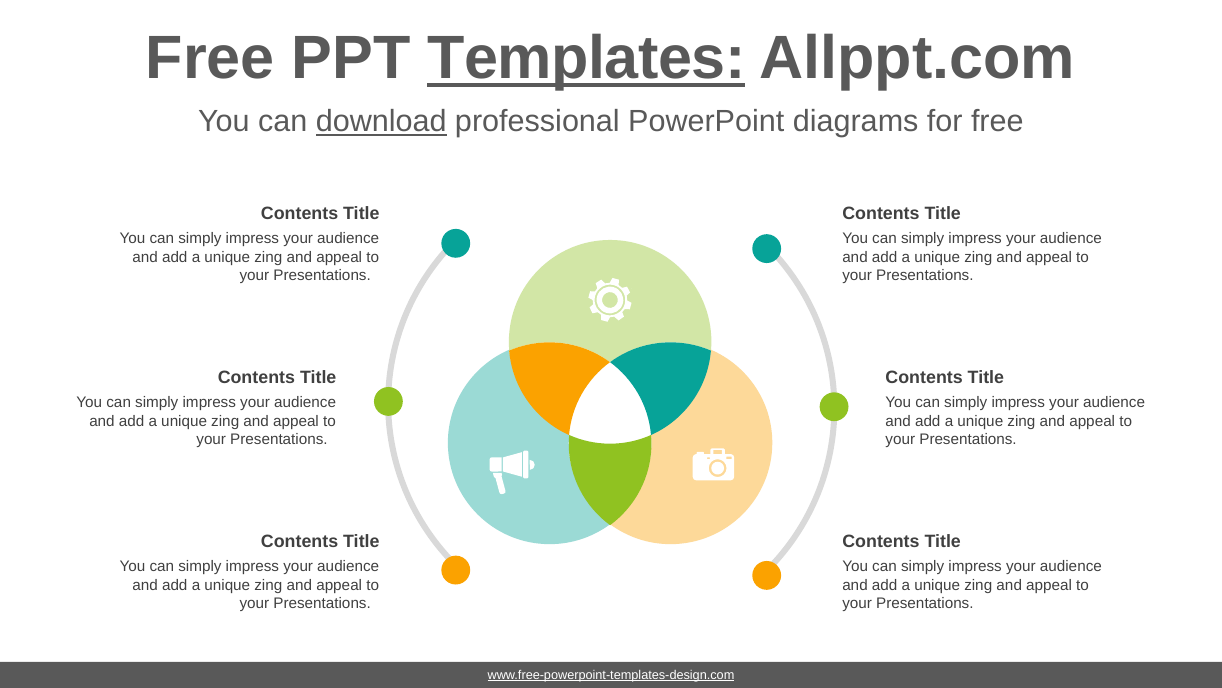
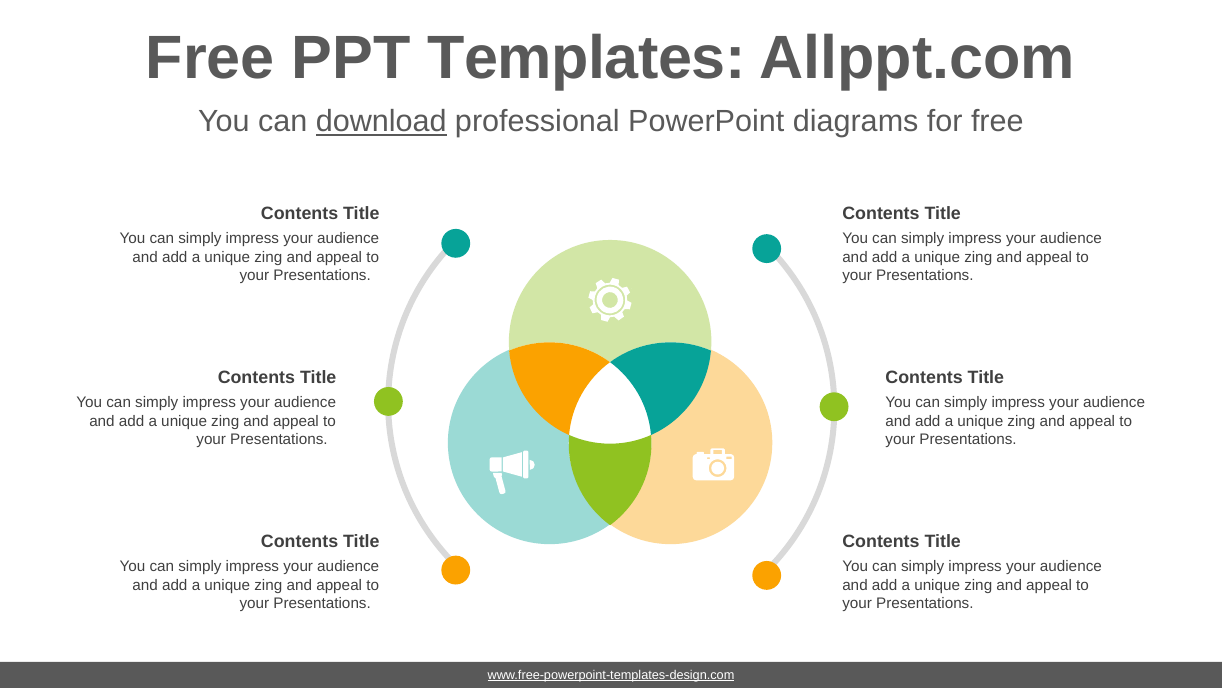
Templates underline: present -> none (586, 59)
